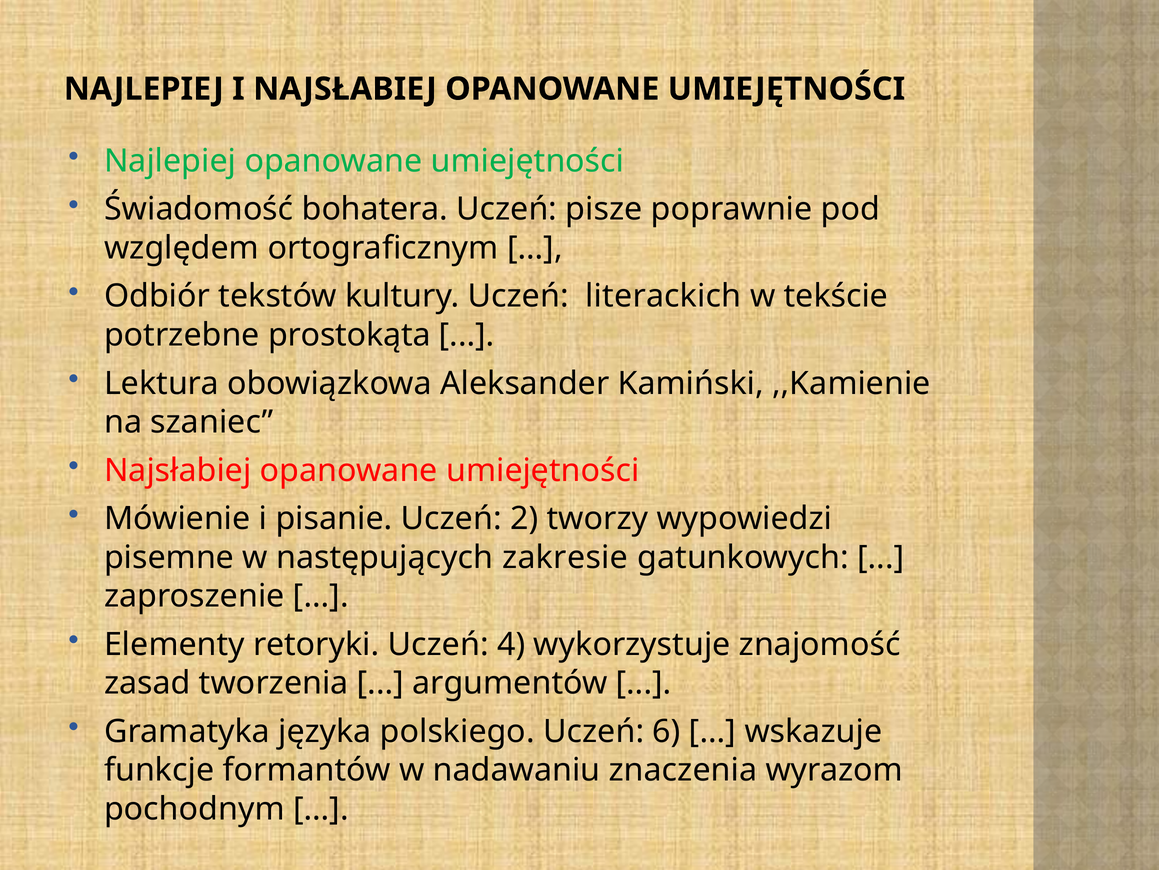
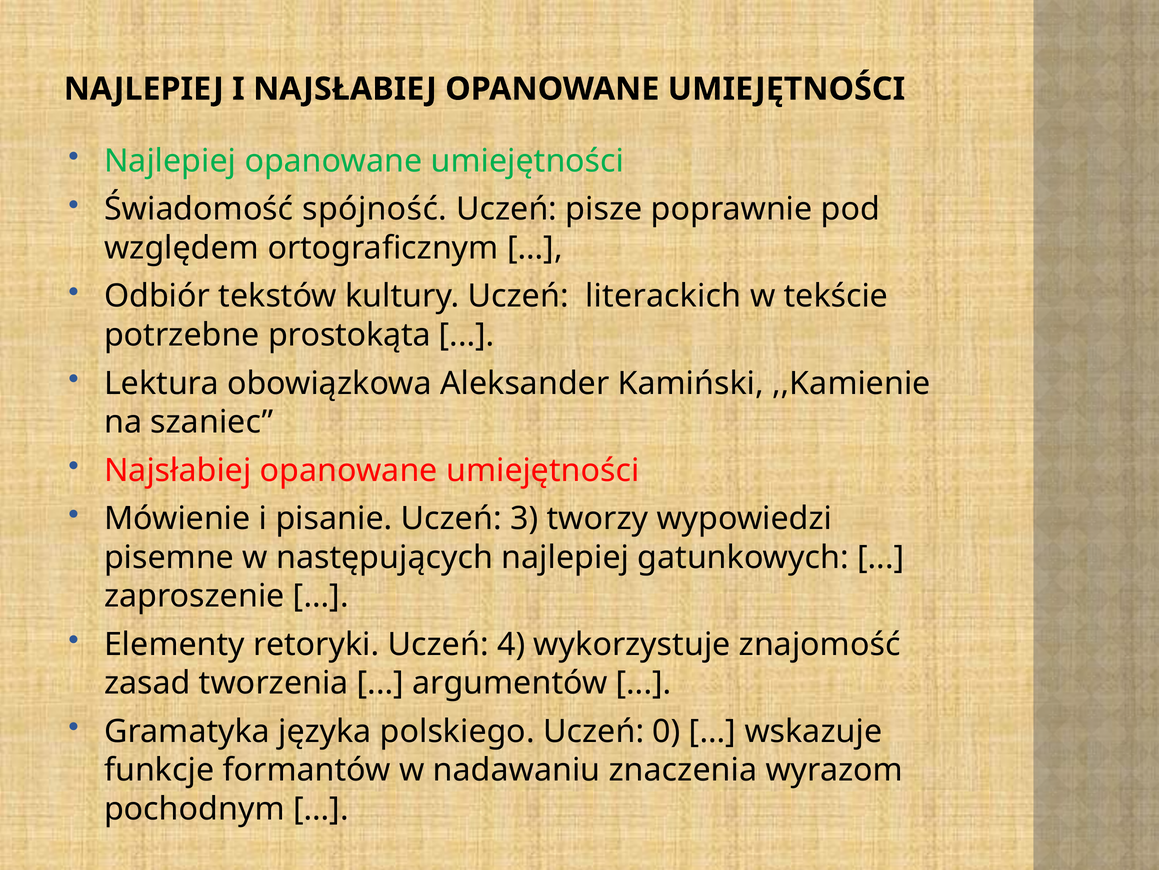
bohatera: bohatera -> spójność (375, 209)
2: 2 -> 3 (524, 518)
następujących zakresie: zakresie -> najlepiej (565, 557)
6: 6 -> 0 (667, 731)
